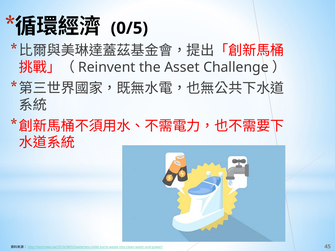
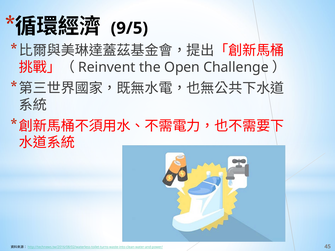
0/5: 0/5 -> 9/5 (129, 28)
Asset: Asset -> Open (182, 67)
